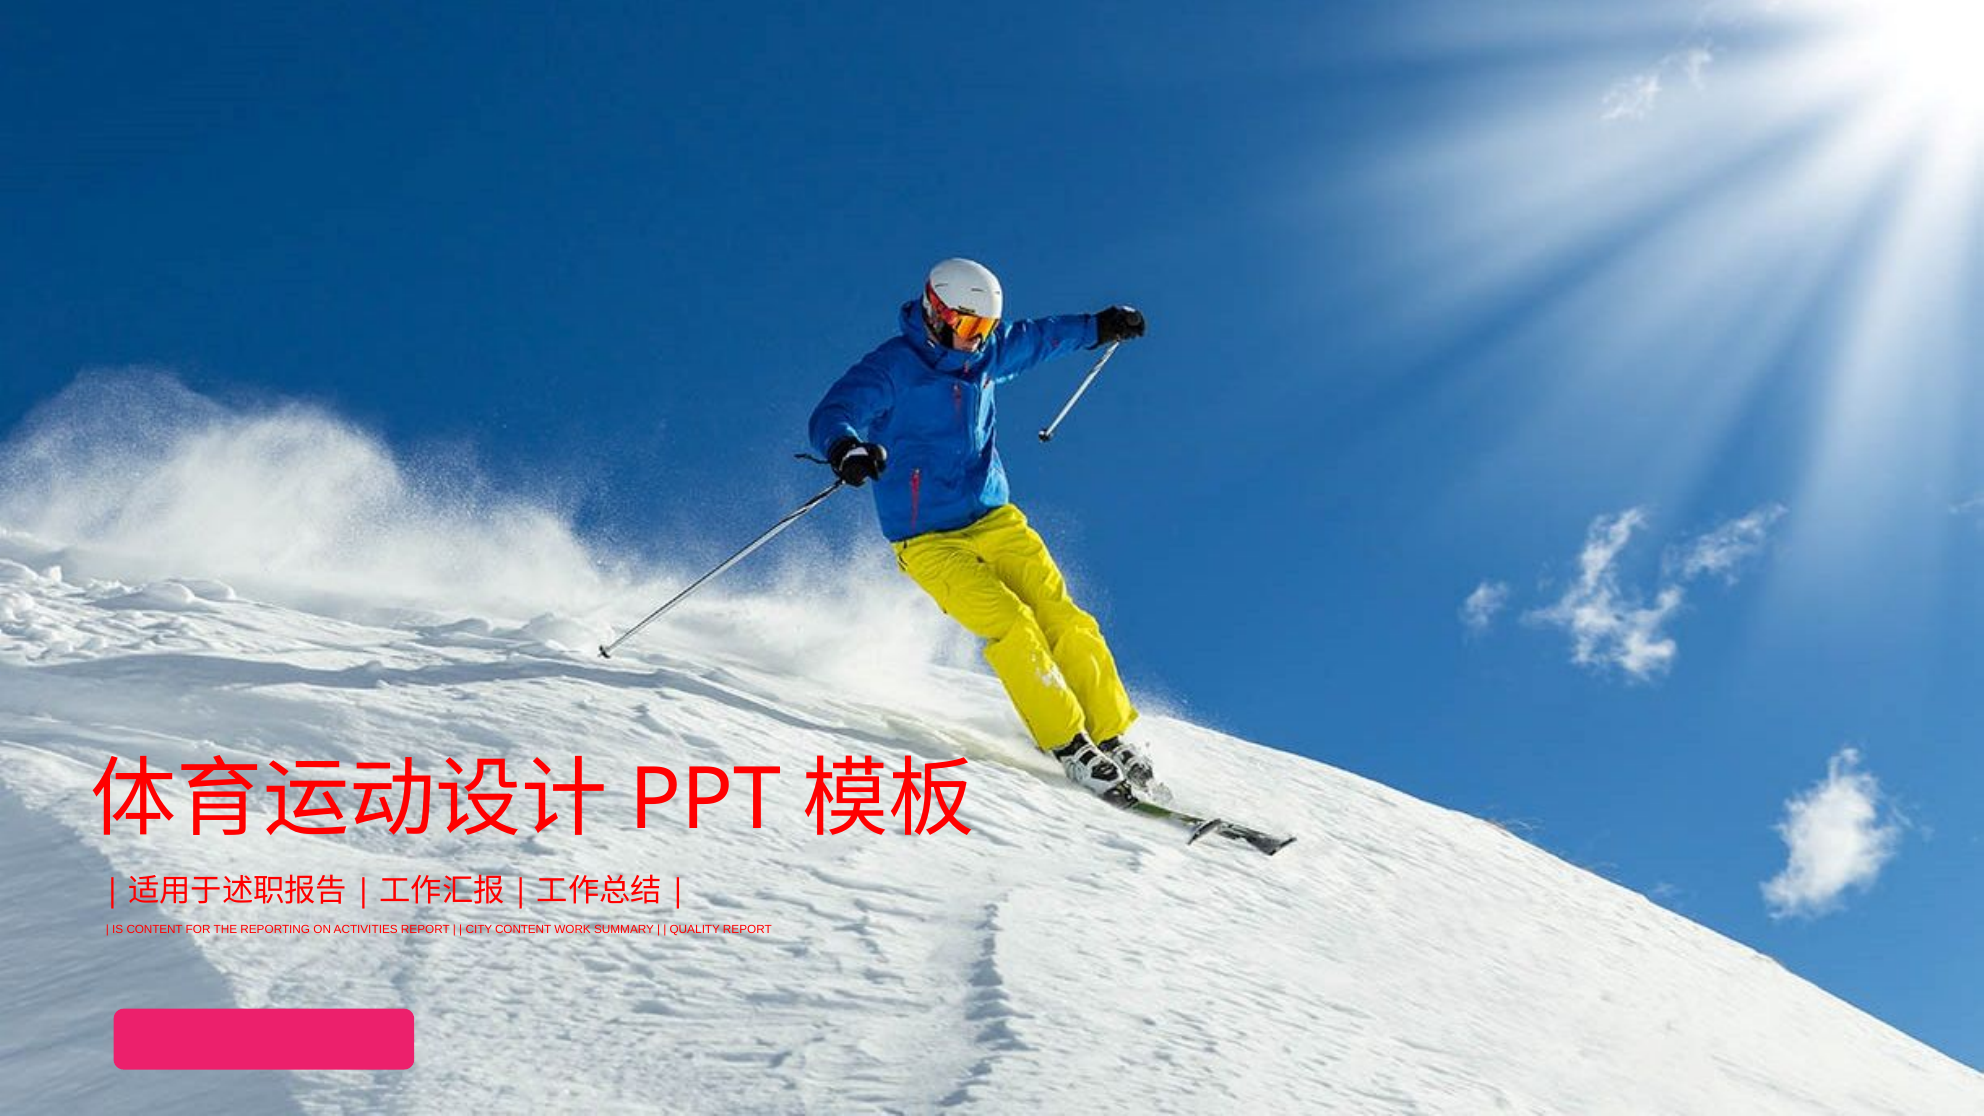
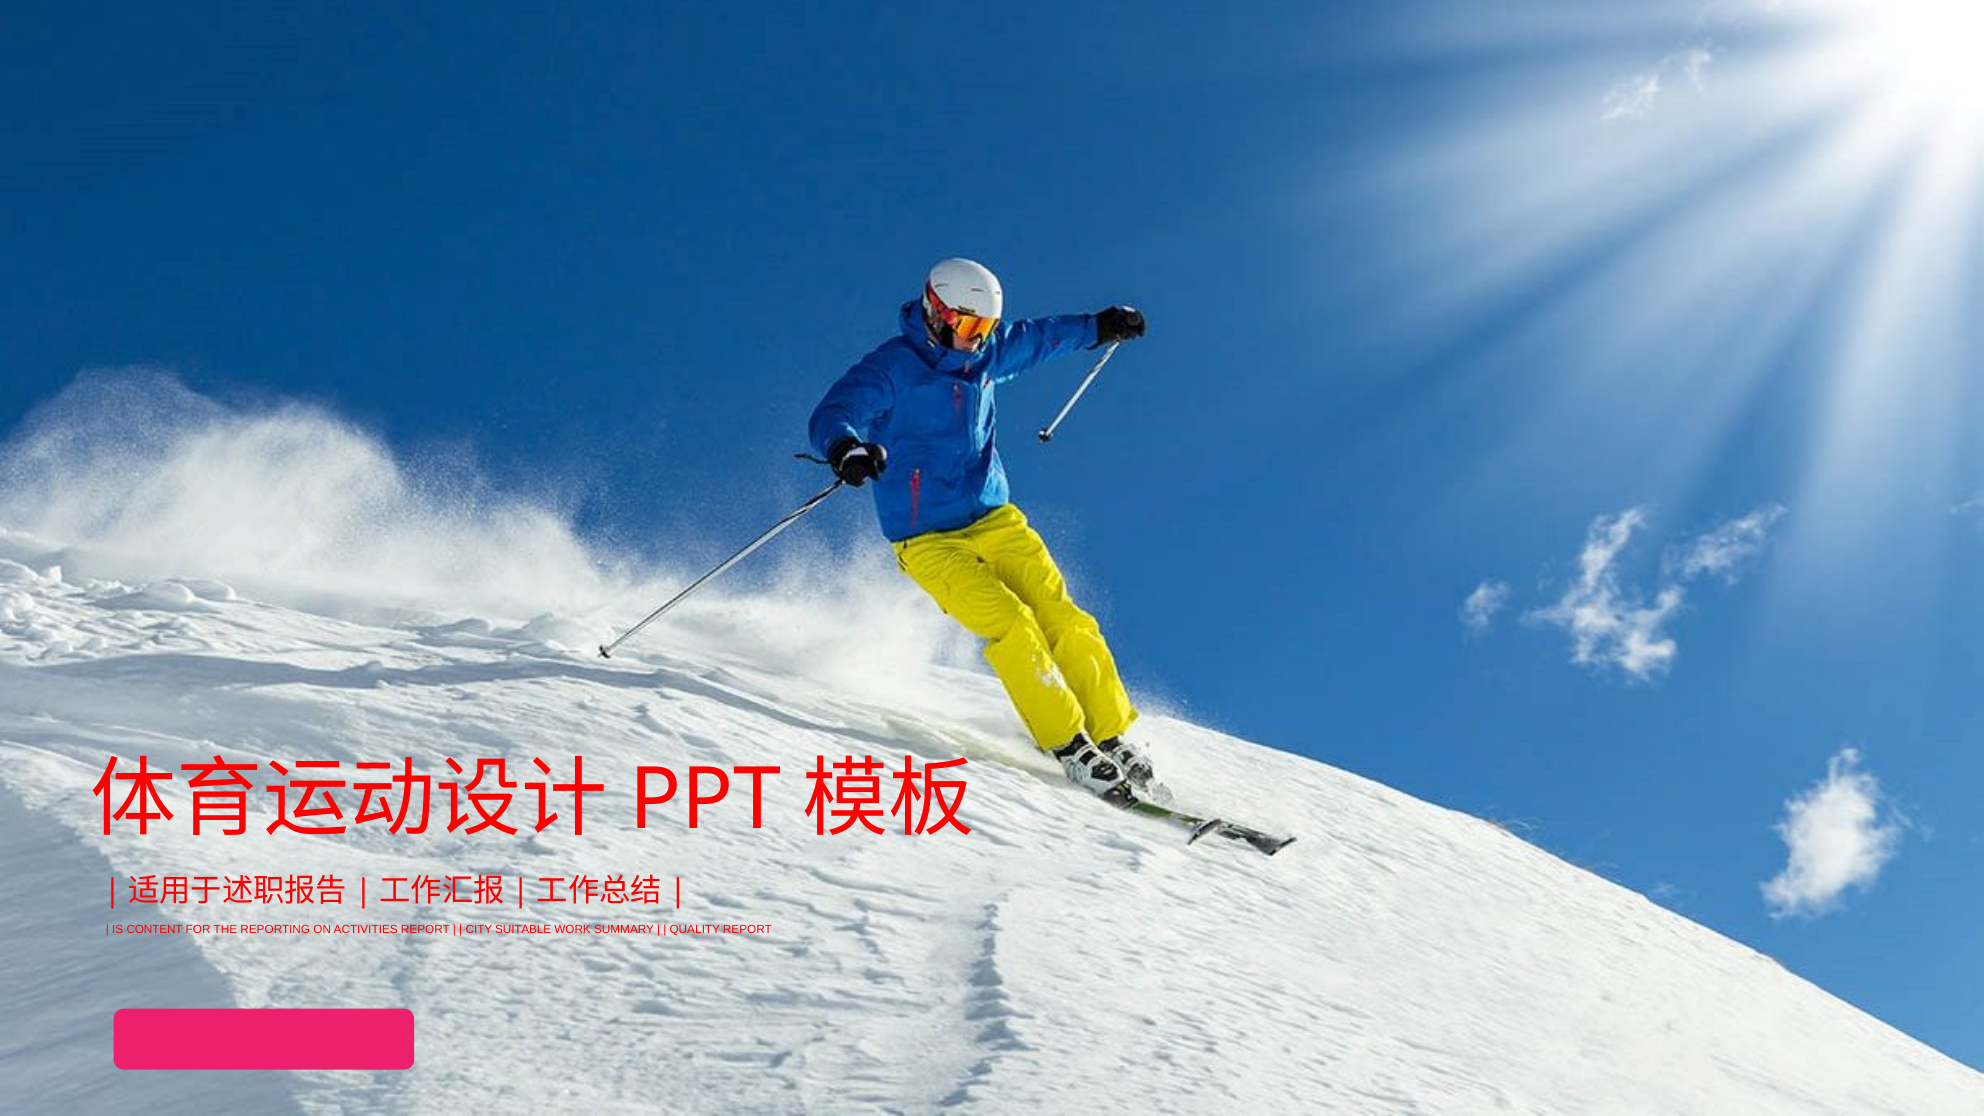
CITY CONTENT: CONTENT -> SUITABLE (523, 929)
